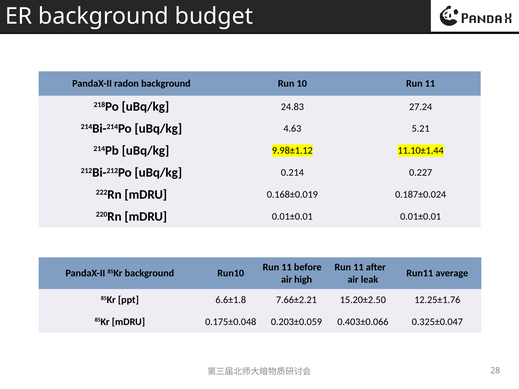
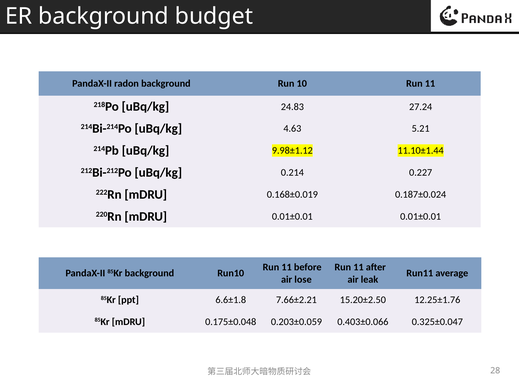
high: high -> lose (303, 280)
